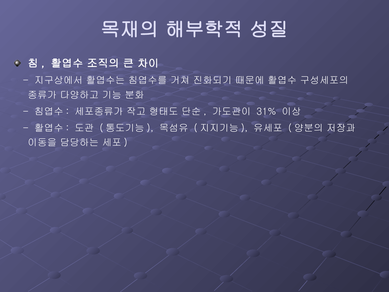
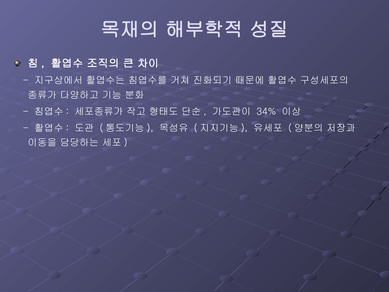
31%: 31% -> 34% (266, 112)
